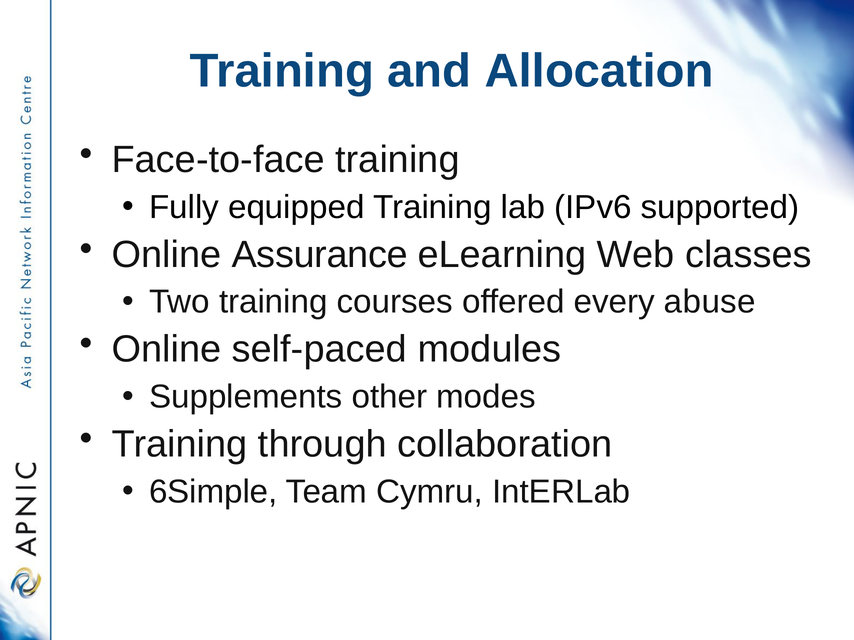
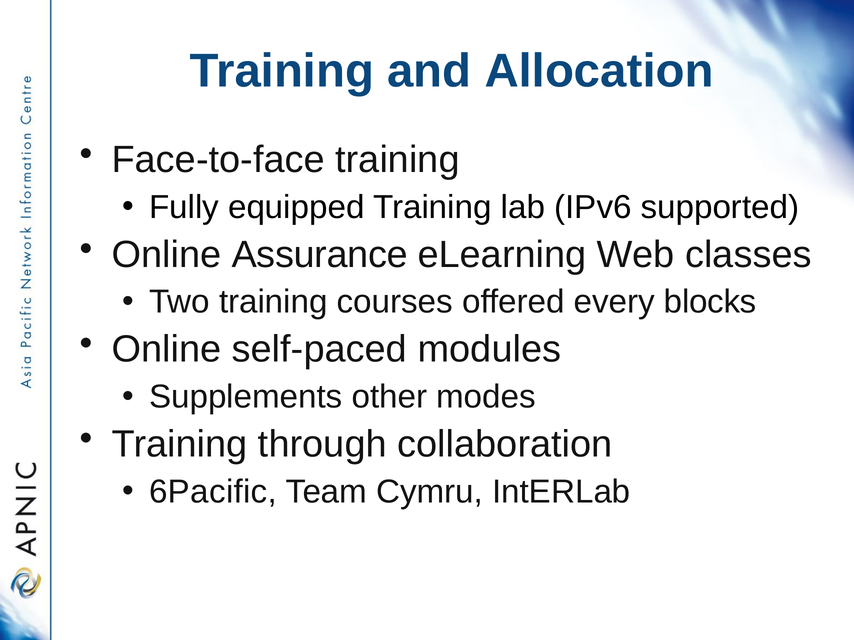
abuse: abuse -> blocks (710, 302)
6Simple: 6Simple -> 6Pacific (213, 492)
